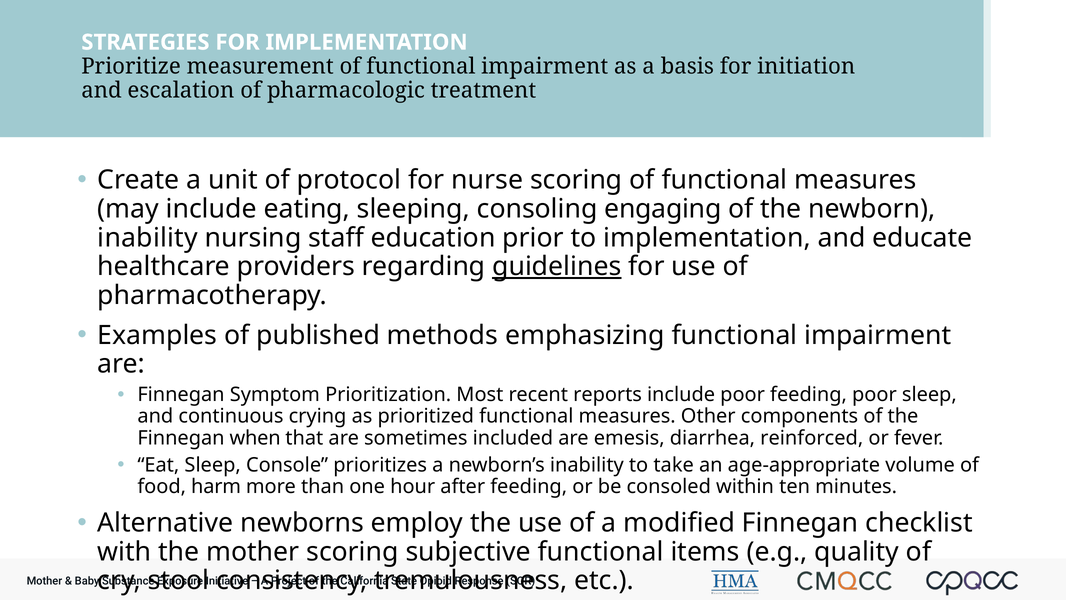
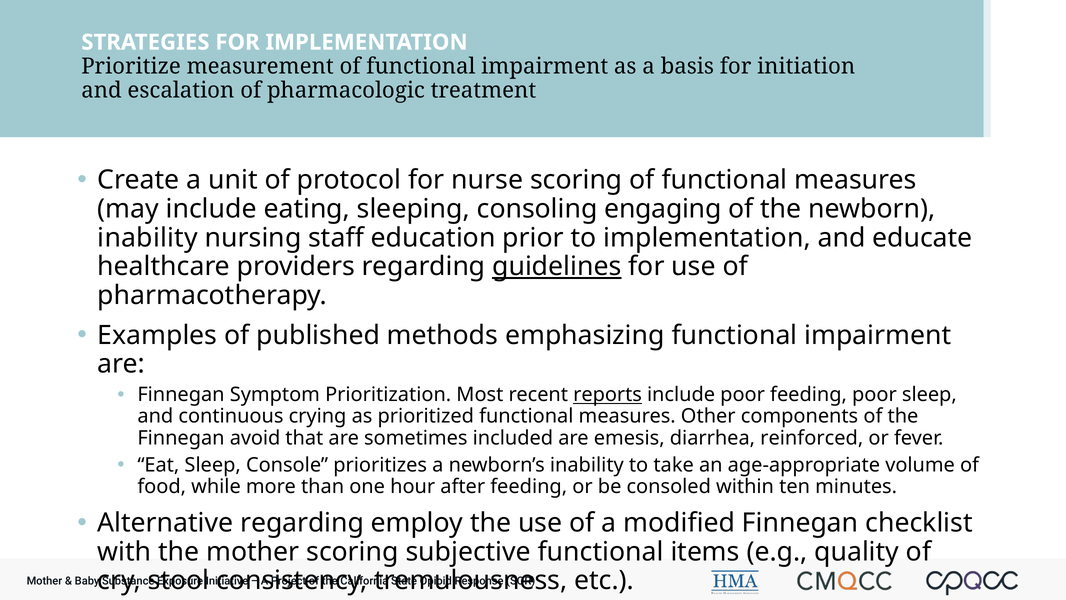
reports underline: none -> present (608, 395)
when: when -> avoid (255, 438)
harm: harm -> while (216, 486)
Alternative newborns: newborns -> regarding (302, 523)
